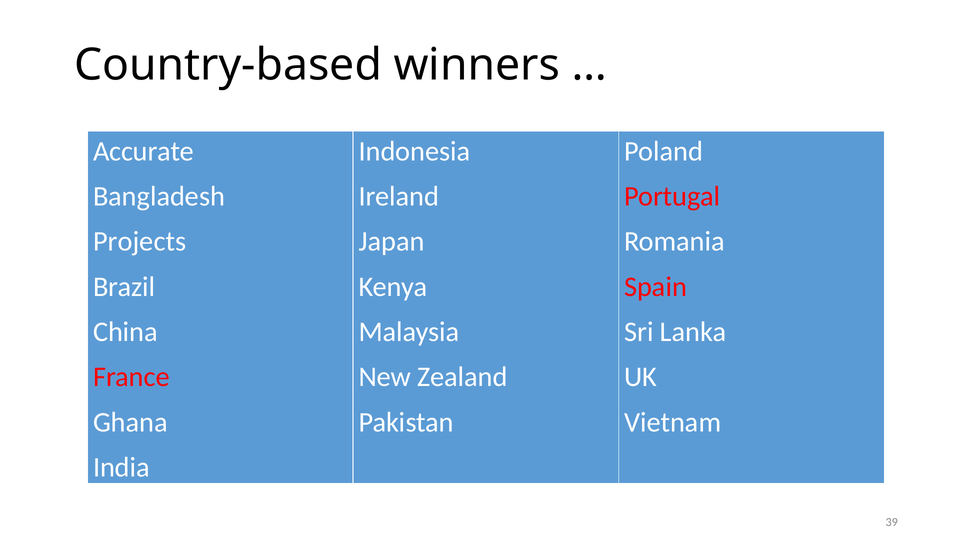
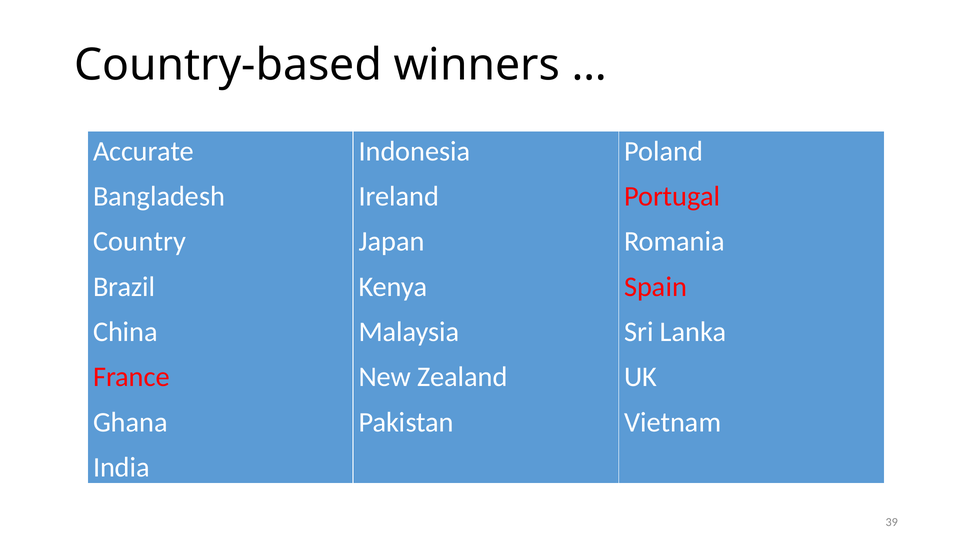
Projects: Projects -> Country (140, 241)
